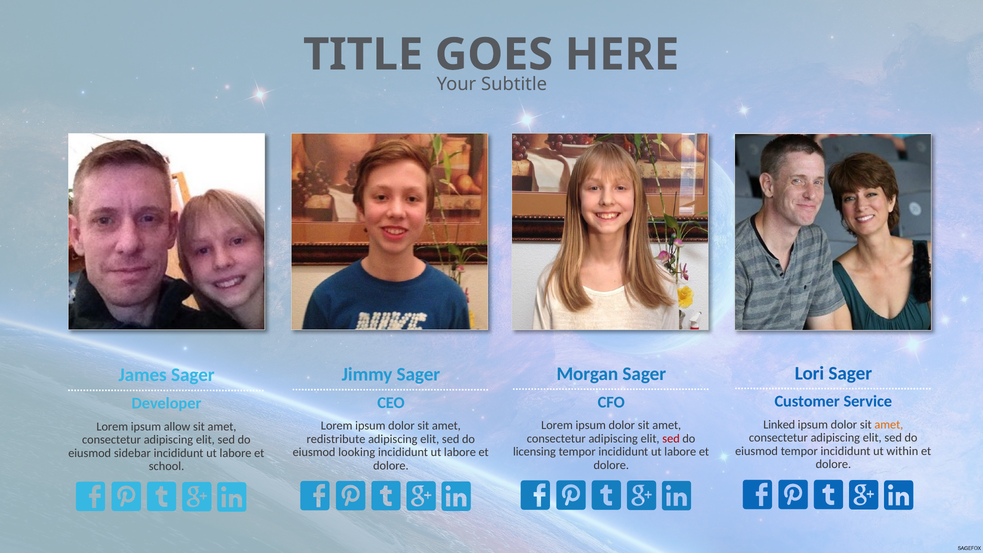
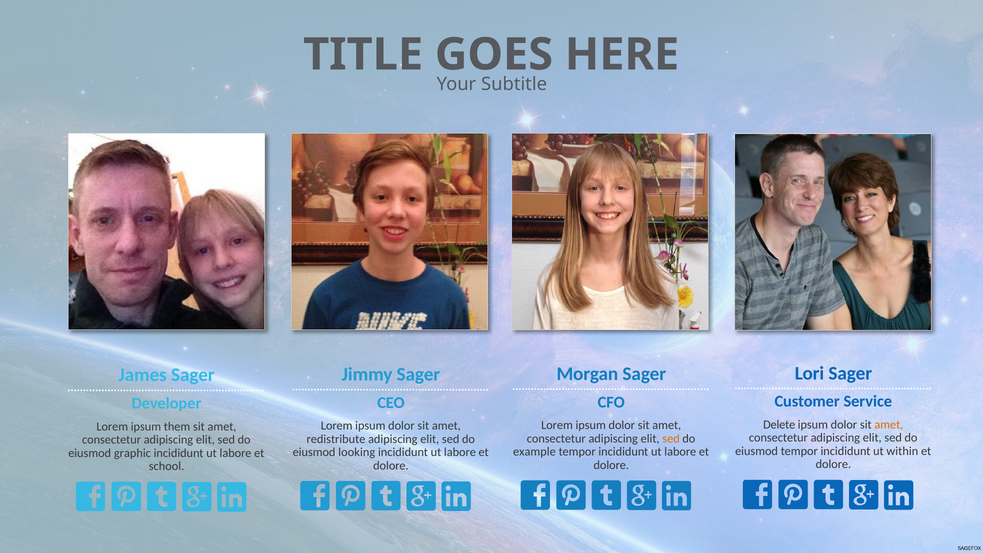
Linked: Linked -> Delete (779, 425)
allow: allow -> them (177, 426)
sed colour: red -> orange (671, 438)
licensing: licensing -> example (534, 452)
sidebar: sidebar -> graphic (132, 453)
